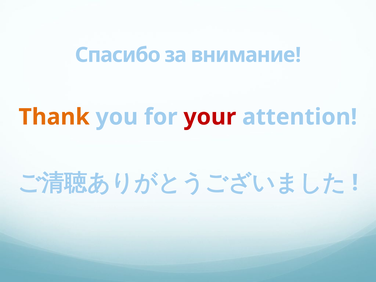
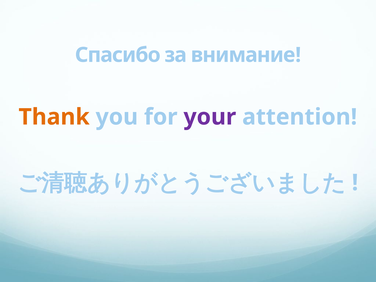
your colour: red -> purple (210, 117)
